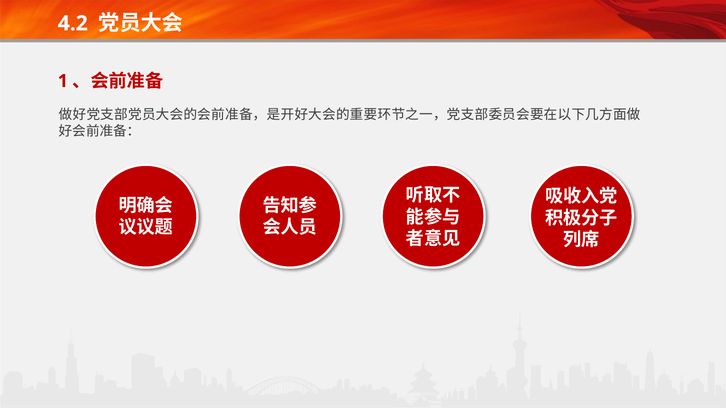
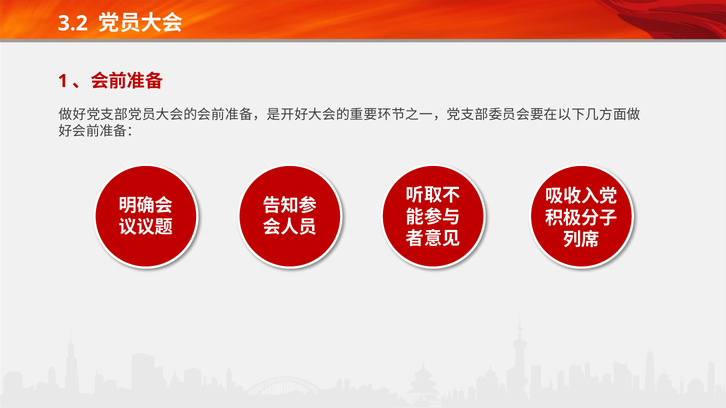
4.2: 4.2 -> 3.2 (73, 23)
